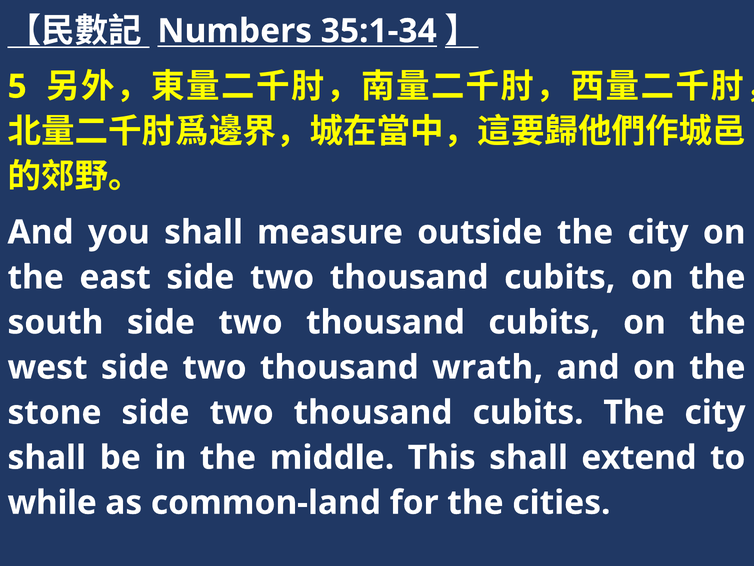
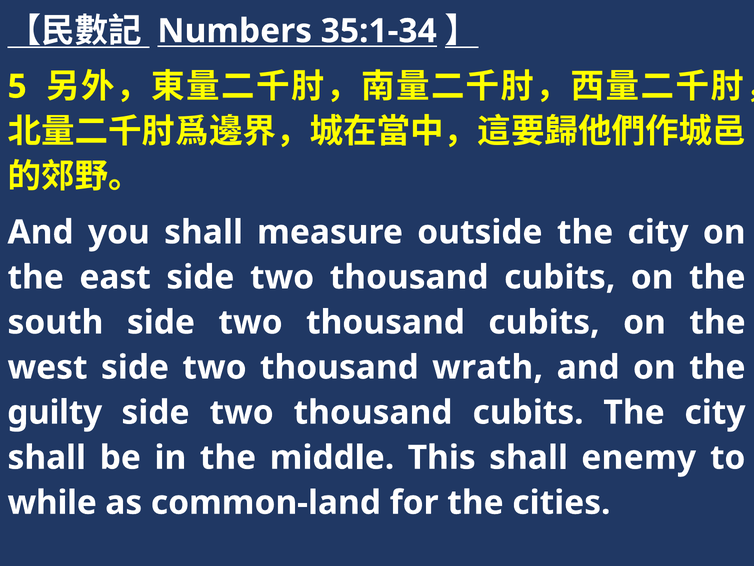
stone: stone -> guilty (55, 412)
extend: extend -> enemy (639, 457)
